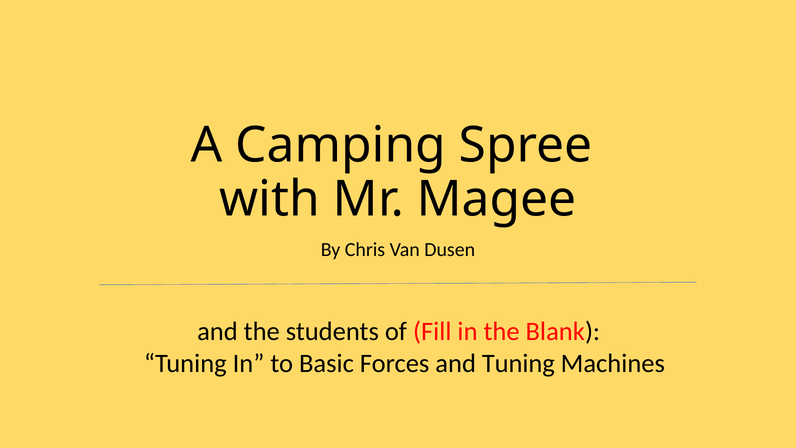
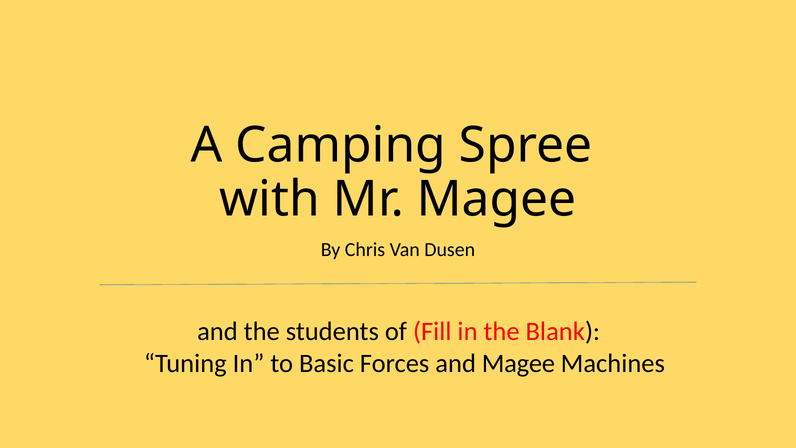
and Tuning: Tuning -> Magee (518, 363)
